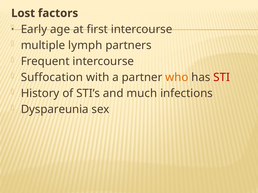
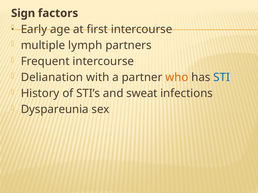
Lost: Lost -> Sign (23, 13)
Suffocation: Suffocation -> Delianation (52, 78)
STI colour: red -> blue (222, 78)
much: much -> sweat (142, 94)
